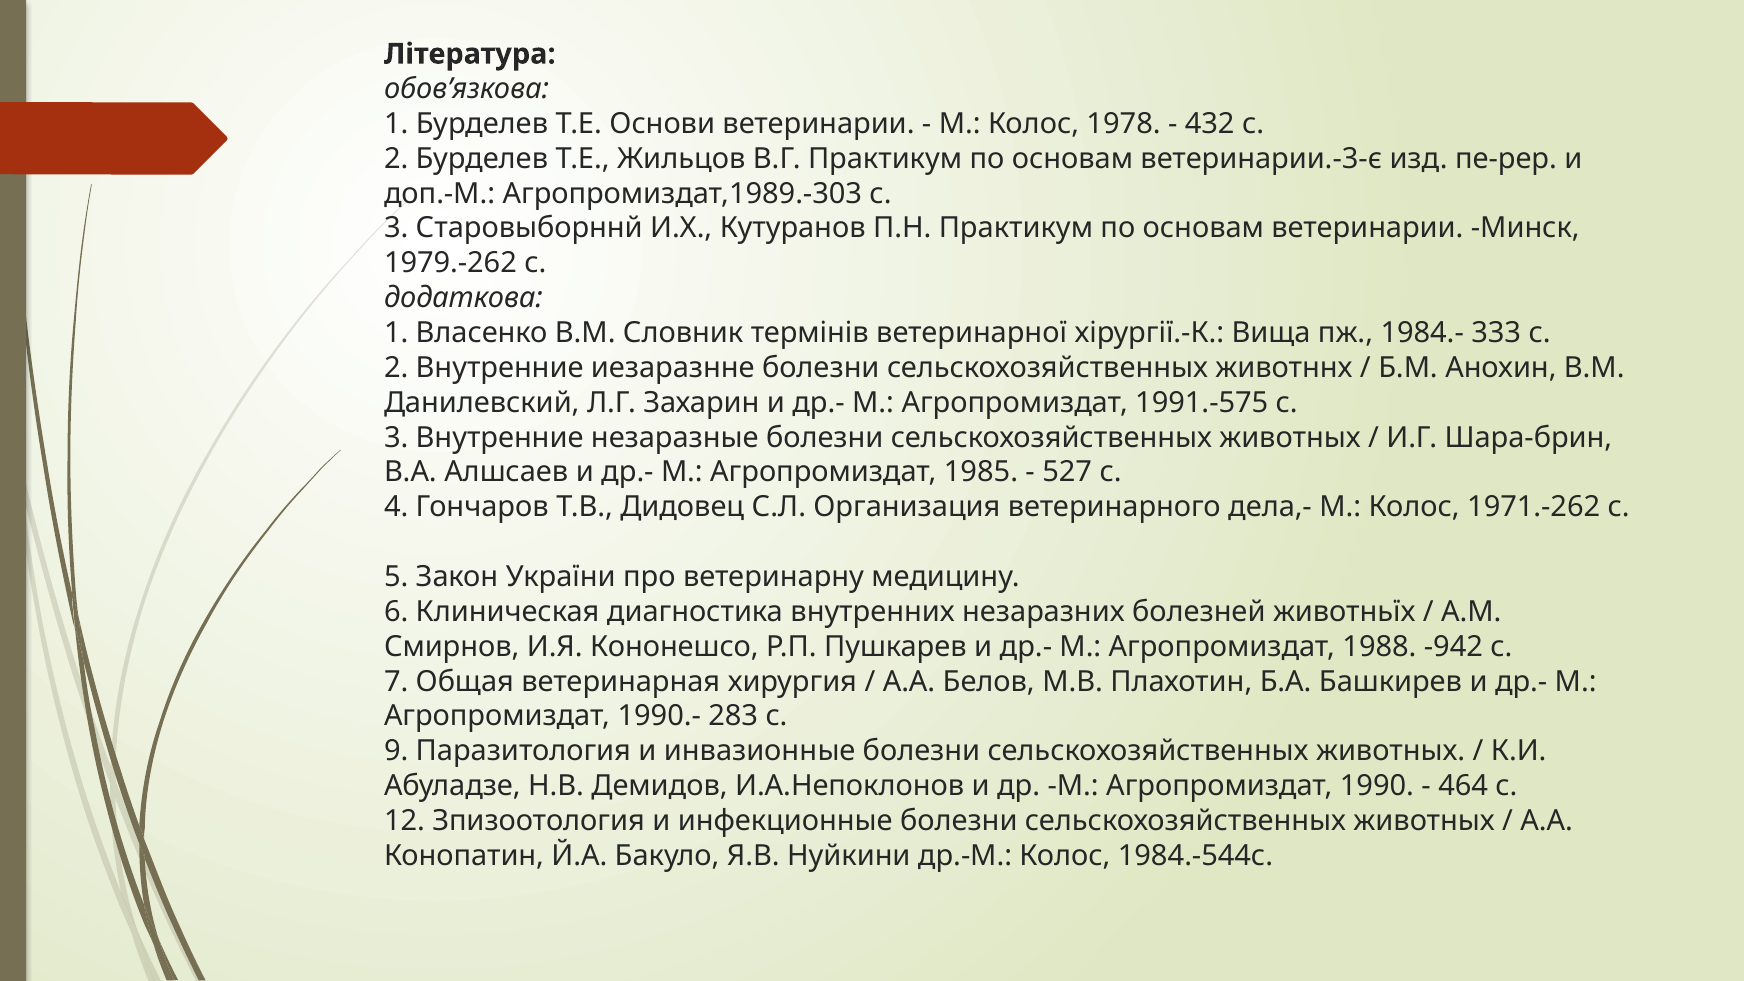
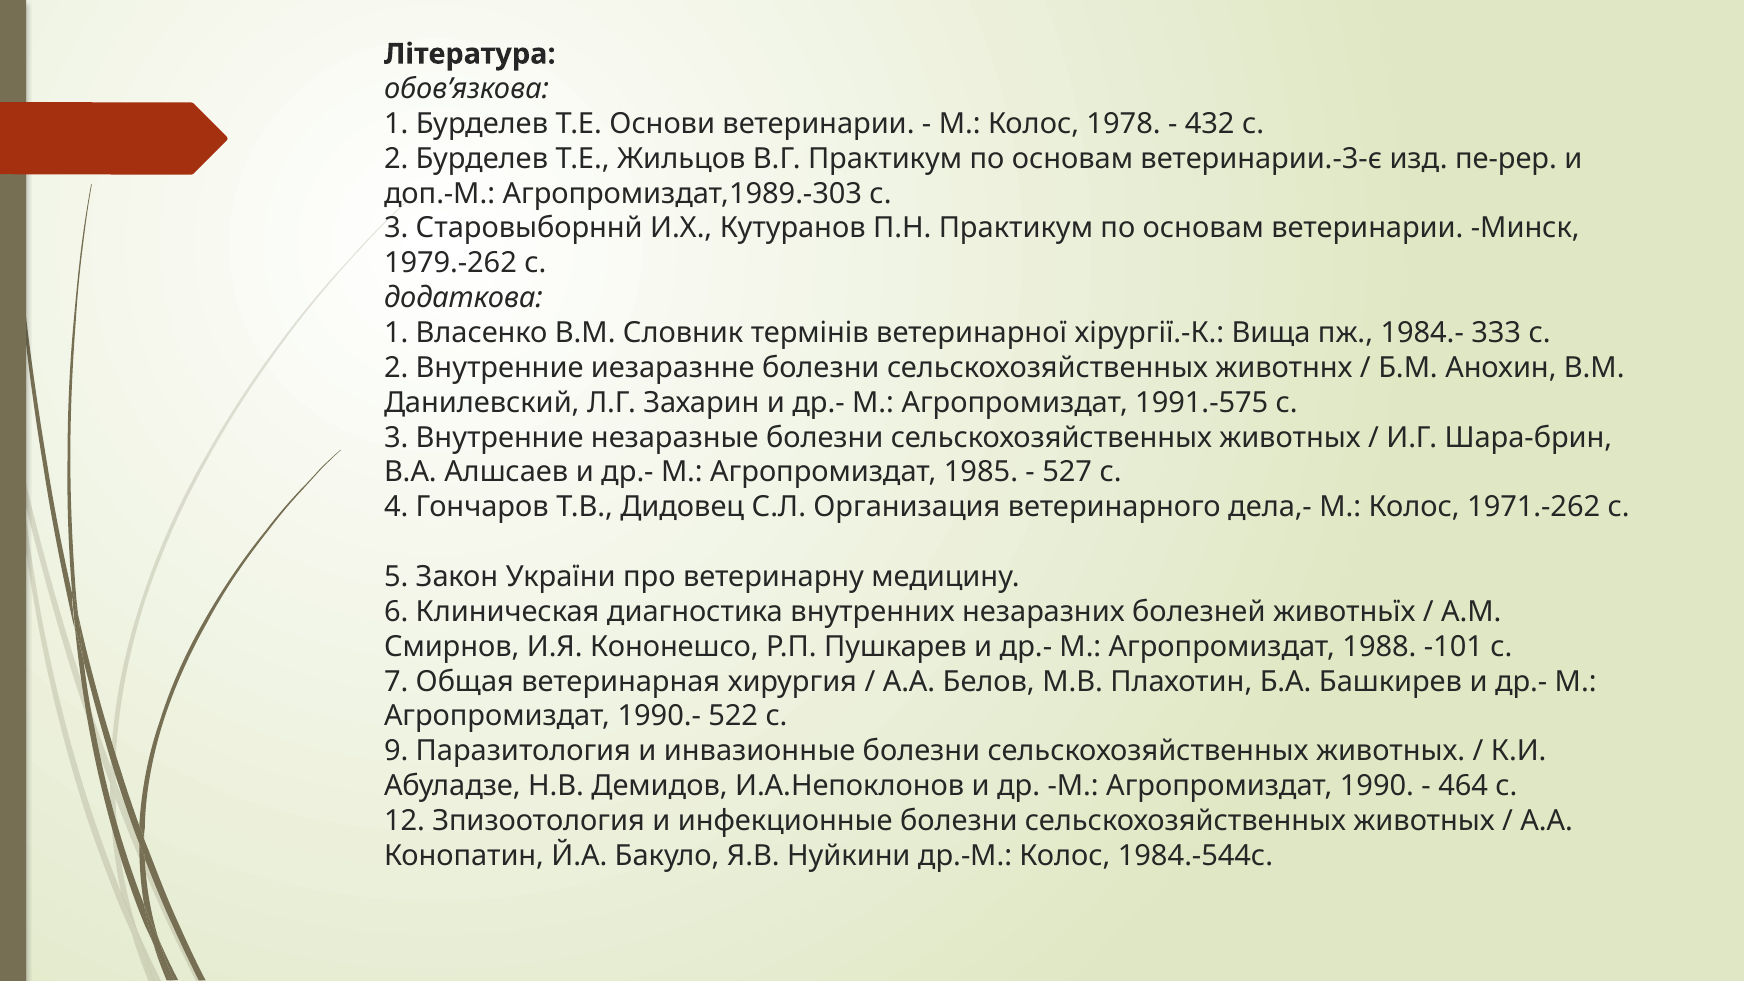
-942: -942 -> -101 (1453, 647)
283: 283 -> 522 (733, 716)
